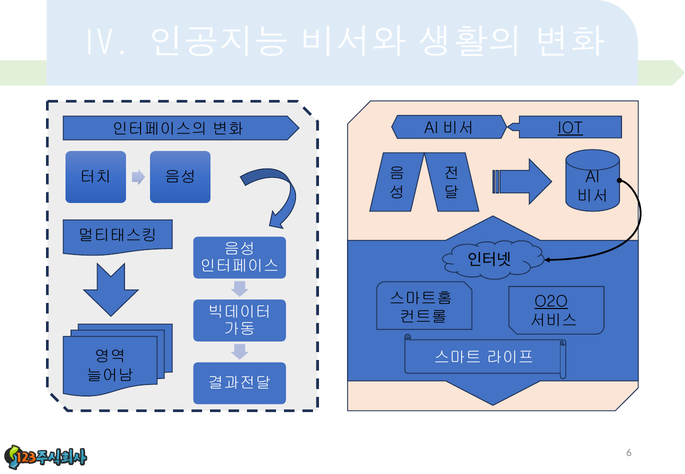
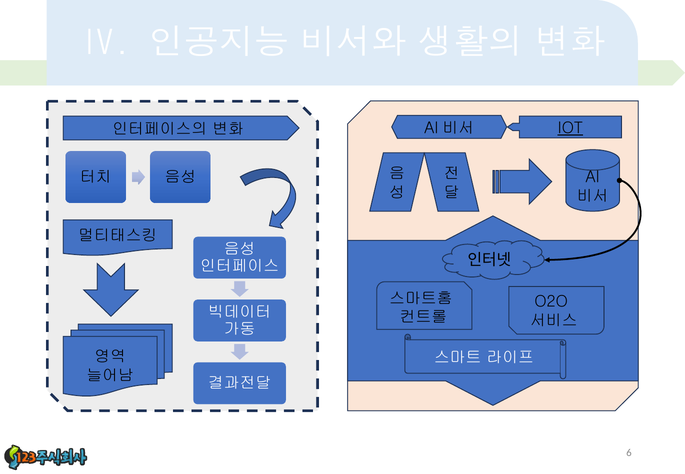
O2O underline: present -> none (551, 302)
